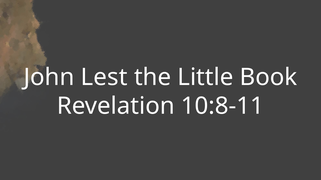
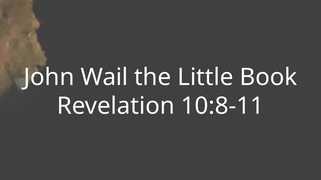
Lest: Lest -> Wail (104, 77)
